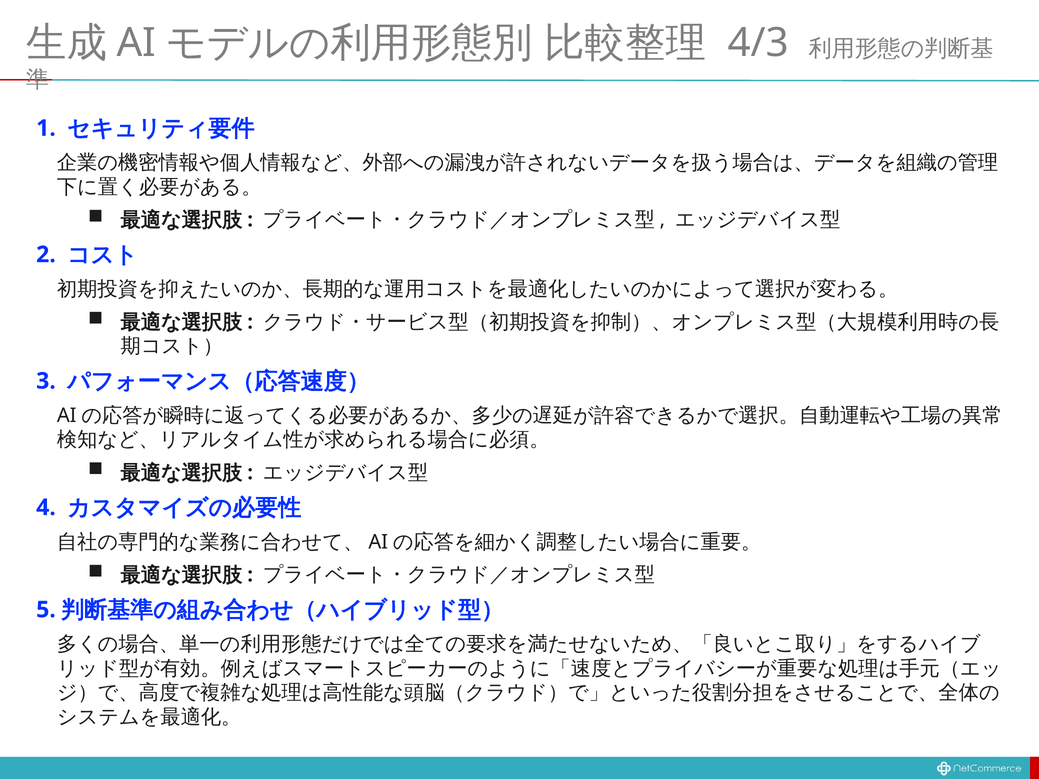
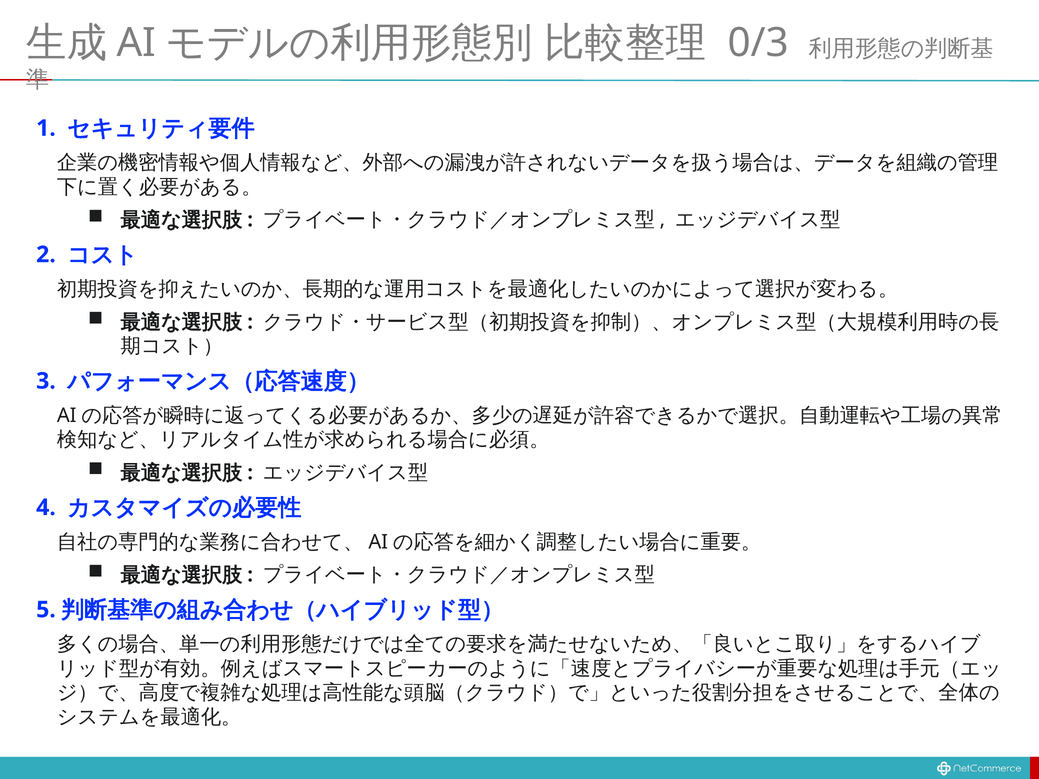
4/3: 4/3 -> 0/3 (758, 43)
